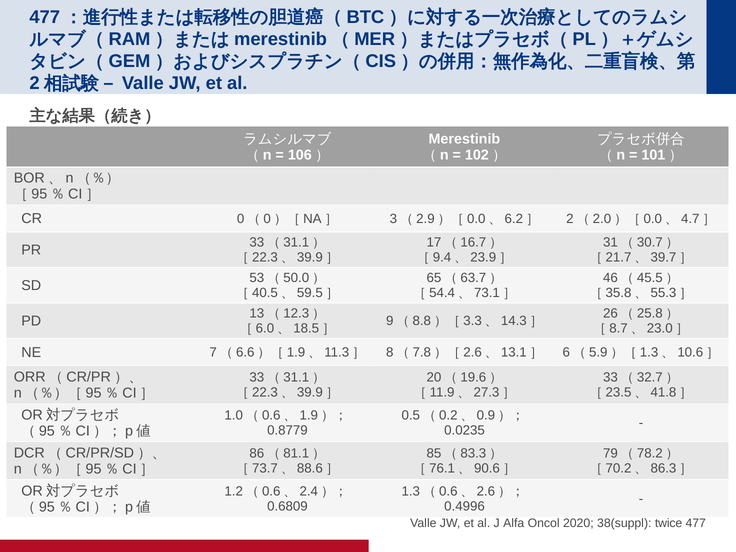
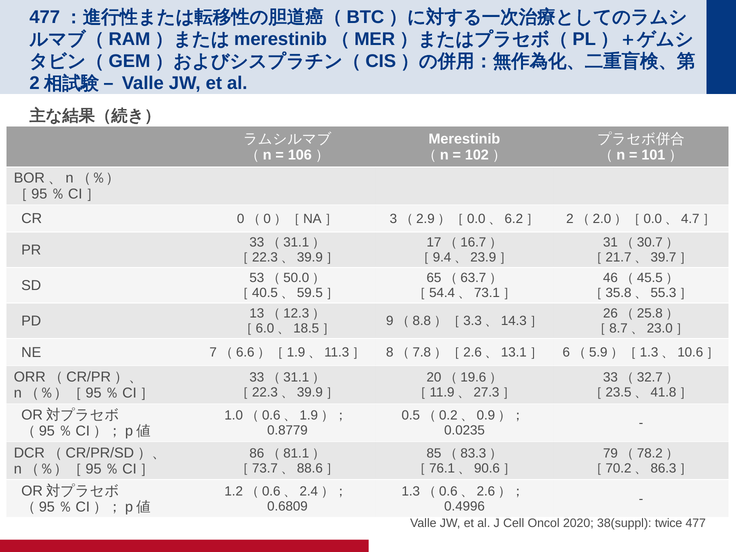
Alfa: Alfa -> Cell (514, 523)
